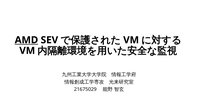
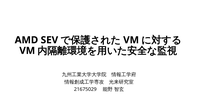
AMD underline: present -> none (26, 40)
